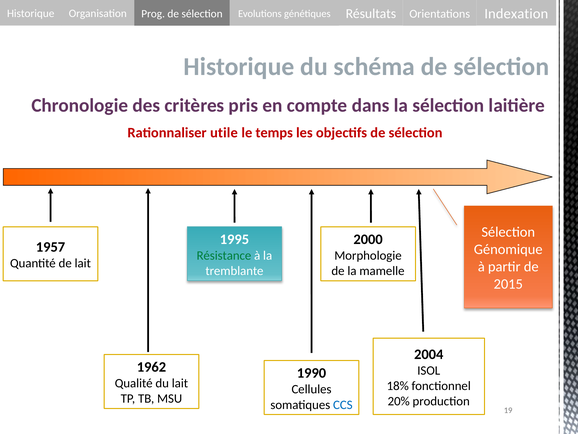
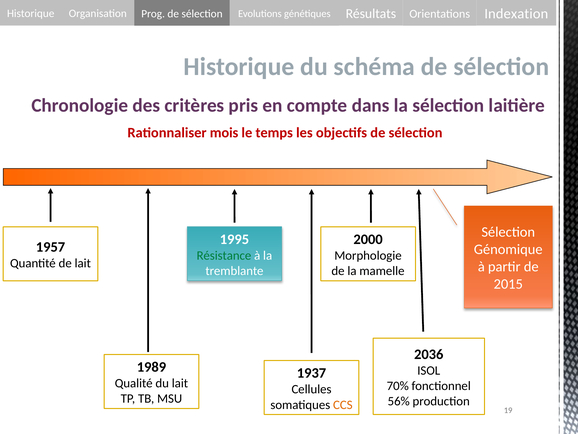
utile: utile -> mois (224, 133)
2004: 2004 -> 2036 (429, 354)
1962: 1962 -> 1989 (151, 367)
1990: 1990 -> 1937 (312, 373)
18%: 18% -> 70% (398, 386)
20%: 20% -> 56% (399, 401)
CCS colour: blue -> orange (343, 404)
